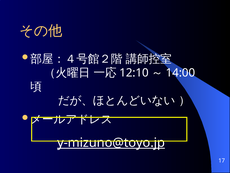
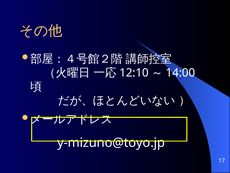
y-mizuno@toyo.jp underline: present -> none (111, 142)
